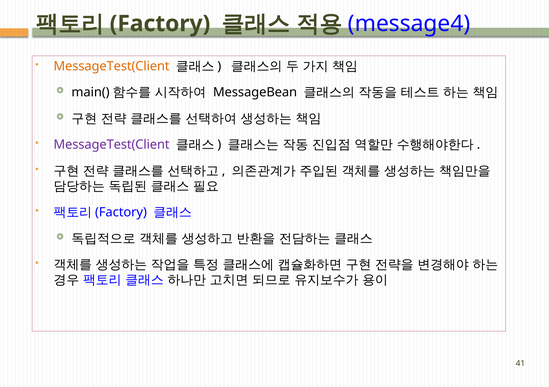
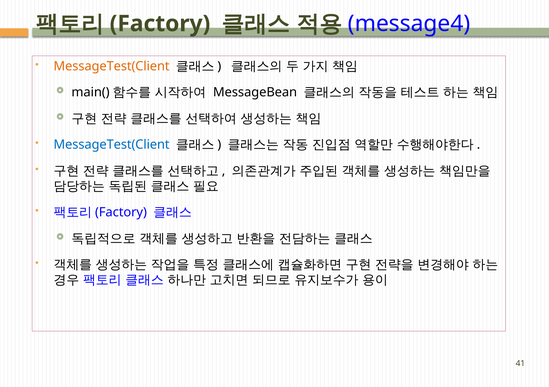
MessageTest(Client colour: purple -> blue (112, 144)
